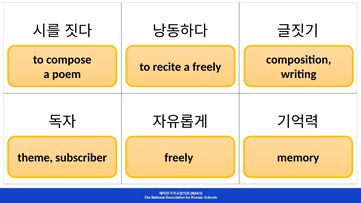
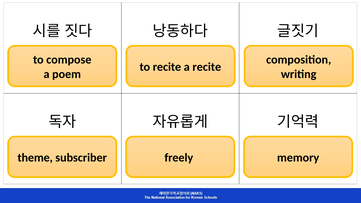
a freely: freely -> recite (207, 67)
